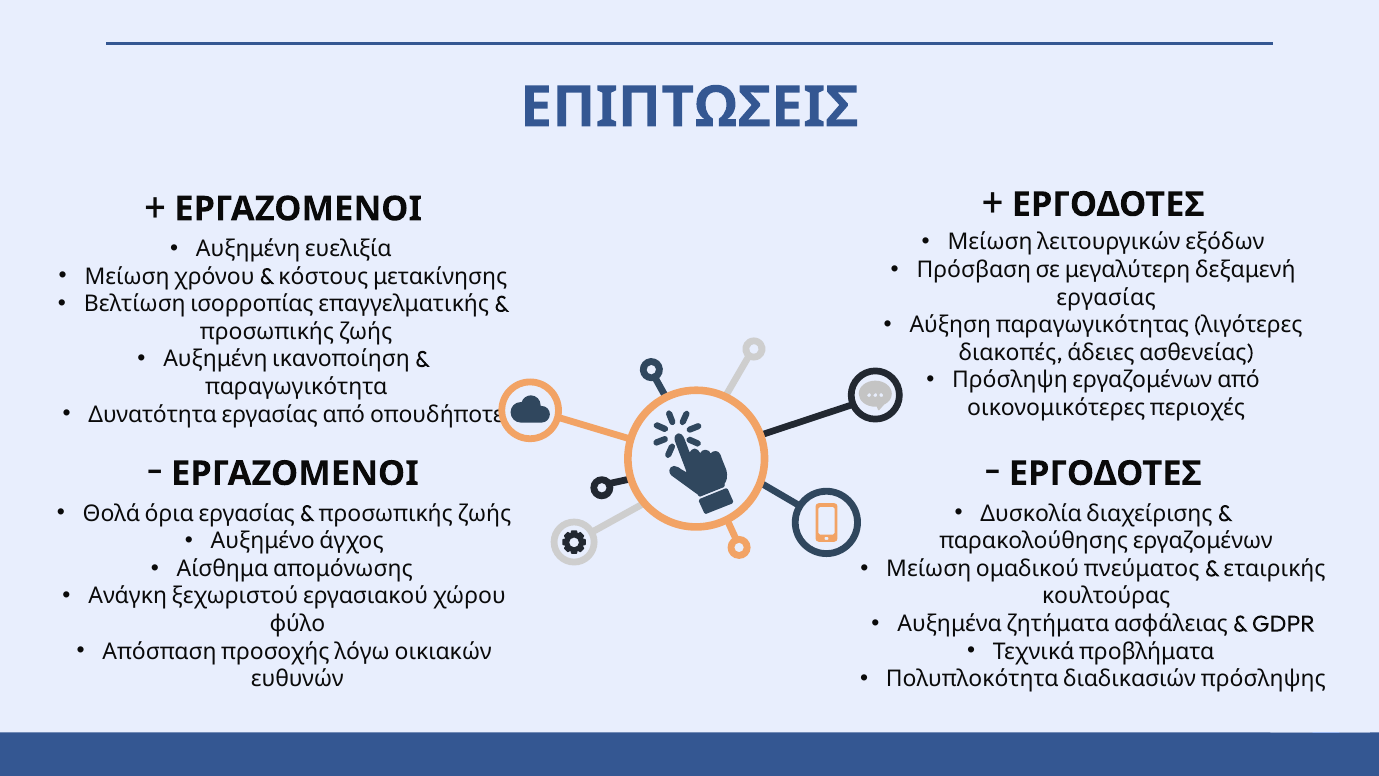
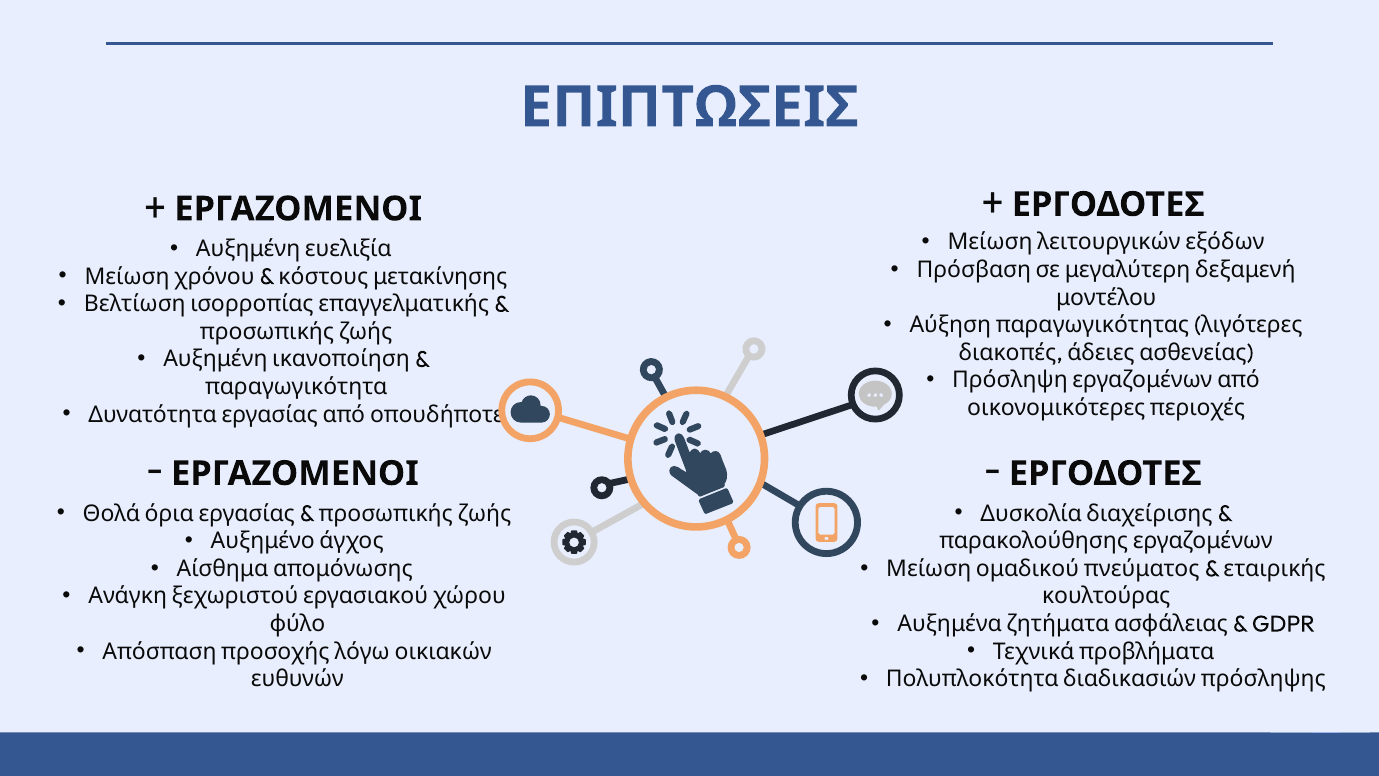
εργασίας: εργασίας -> μοντέλου (1106, 297)
